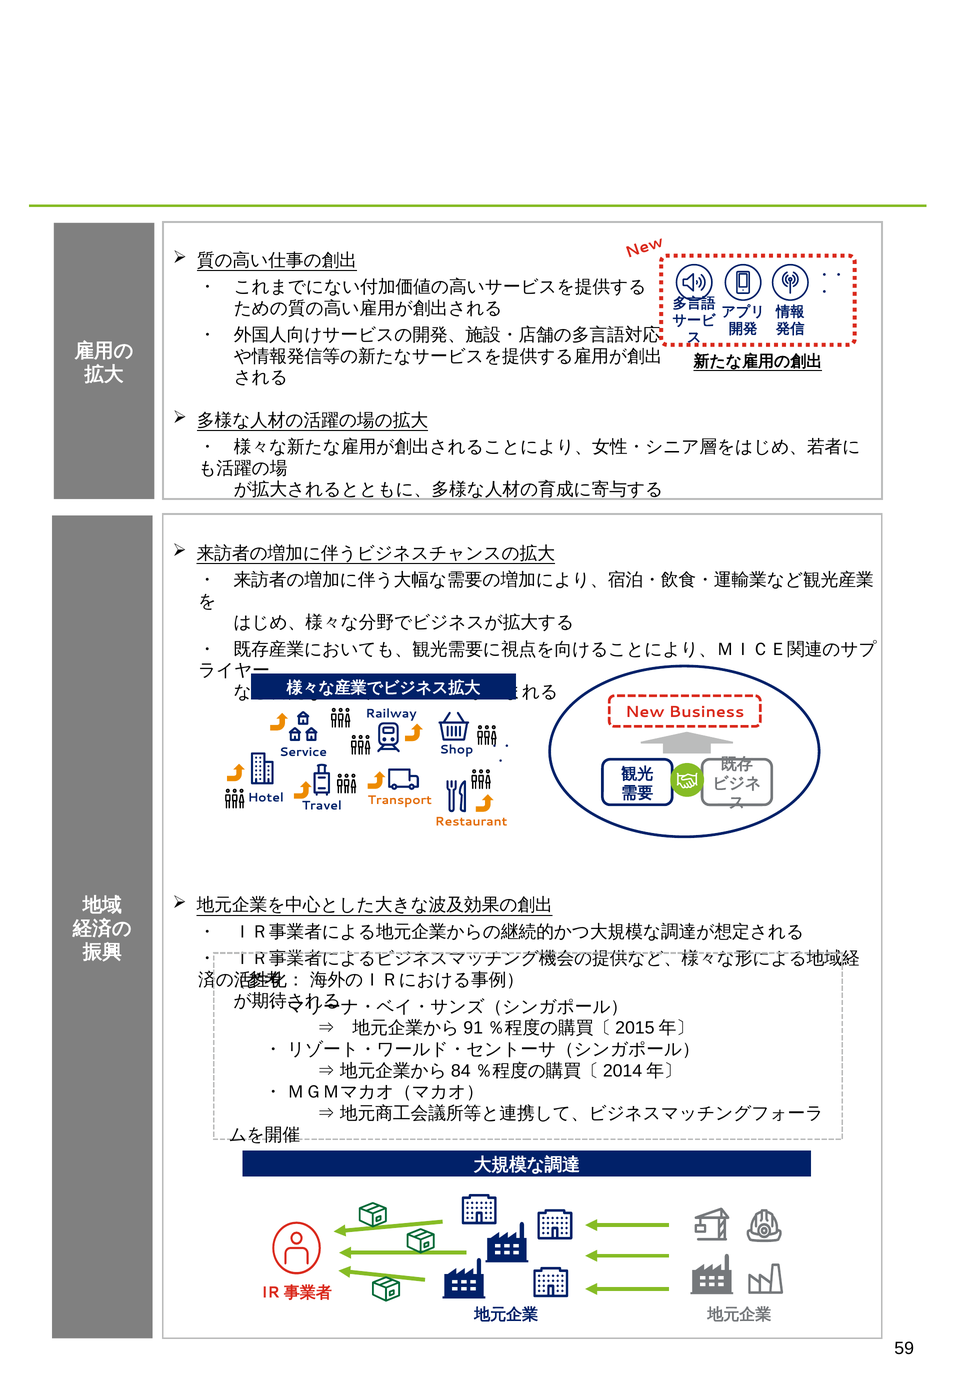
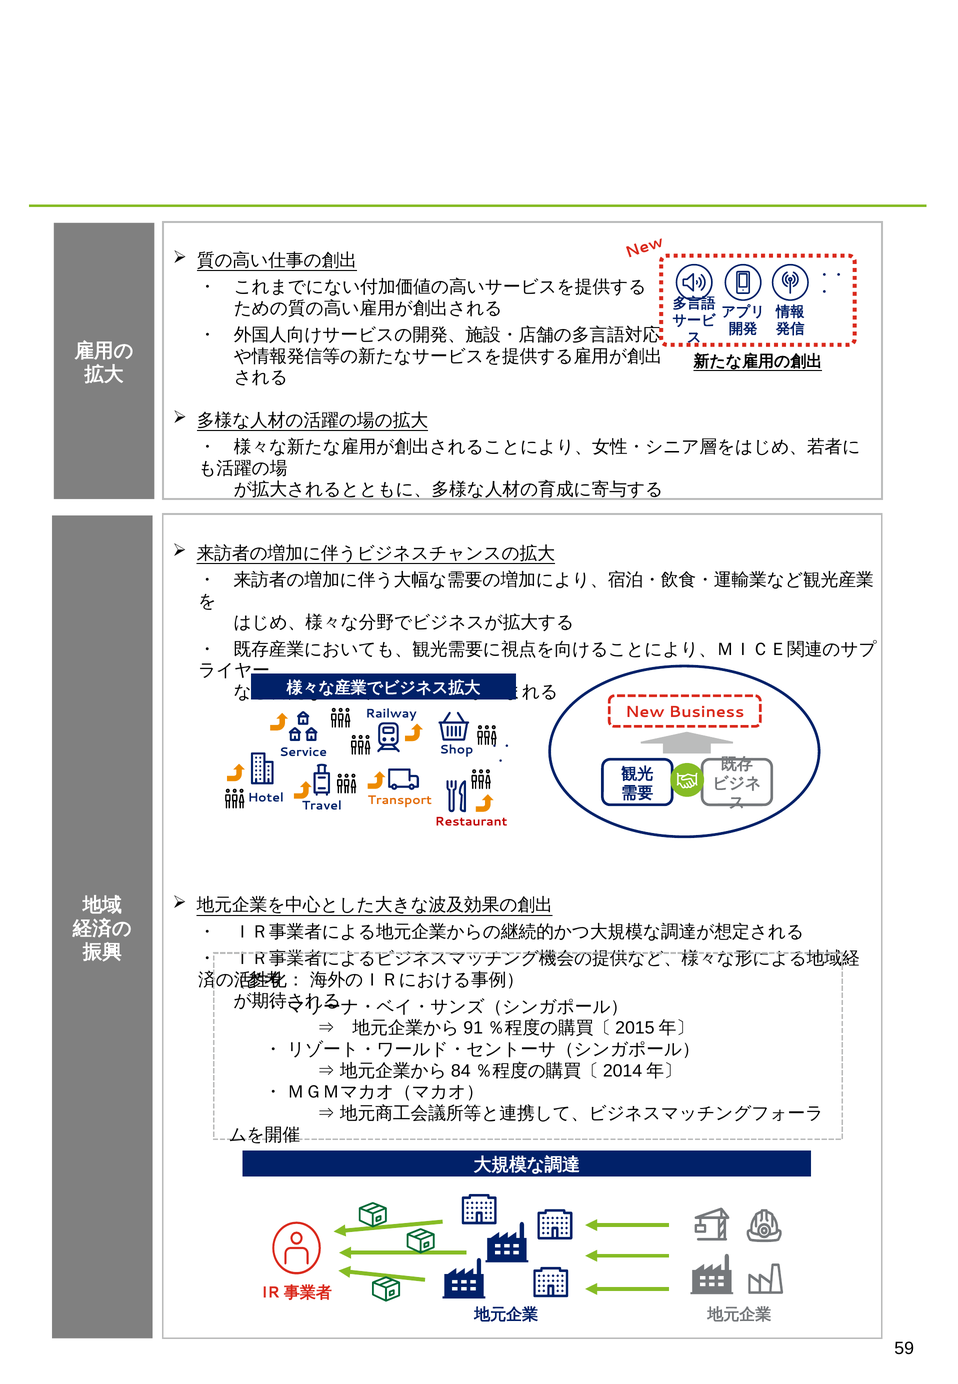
Restaurant colour: orange -> red (471, 821)
